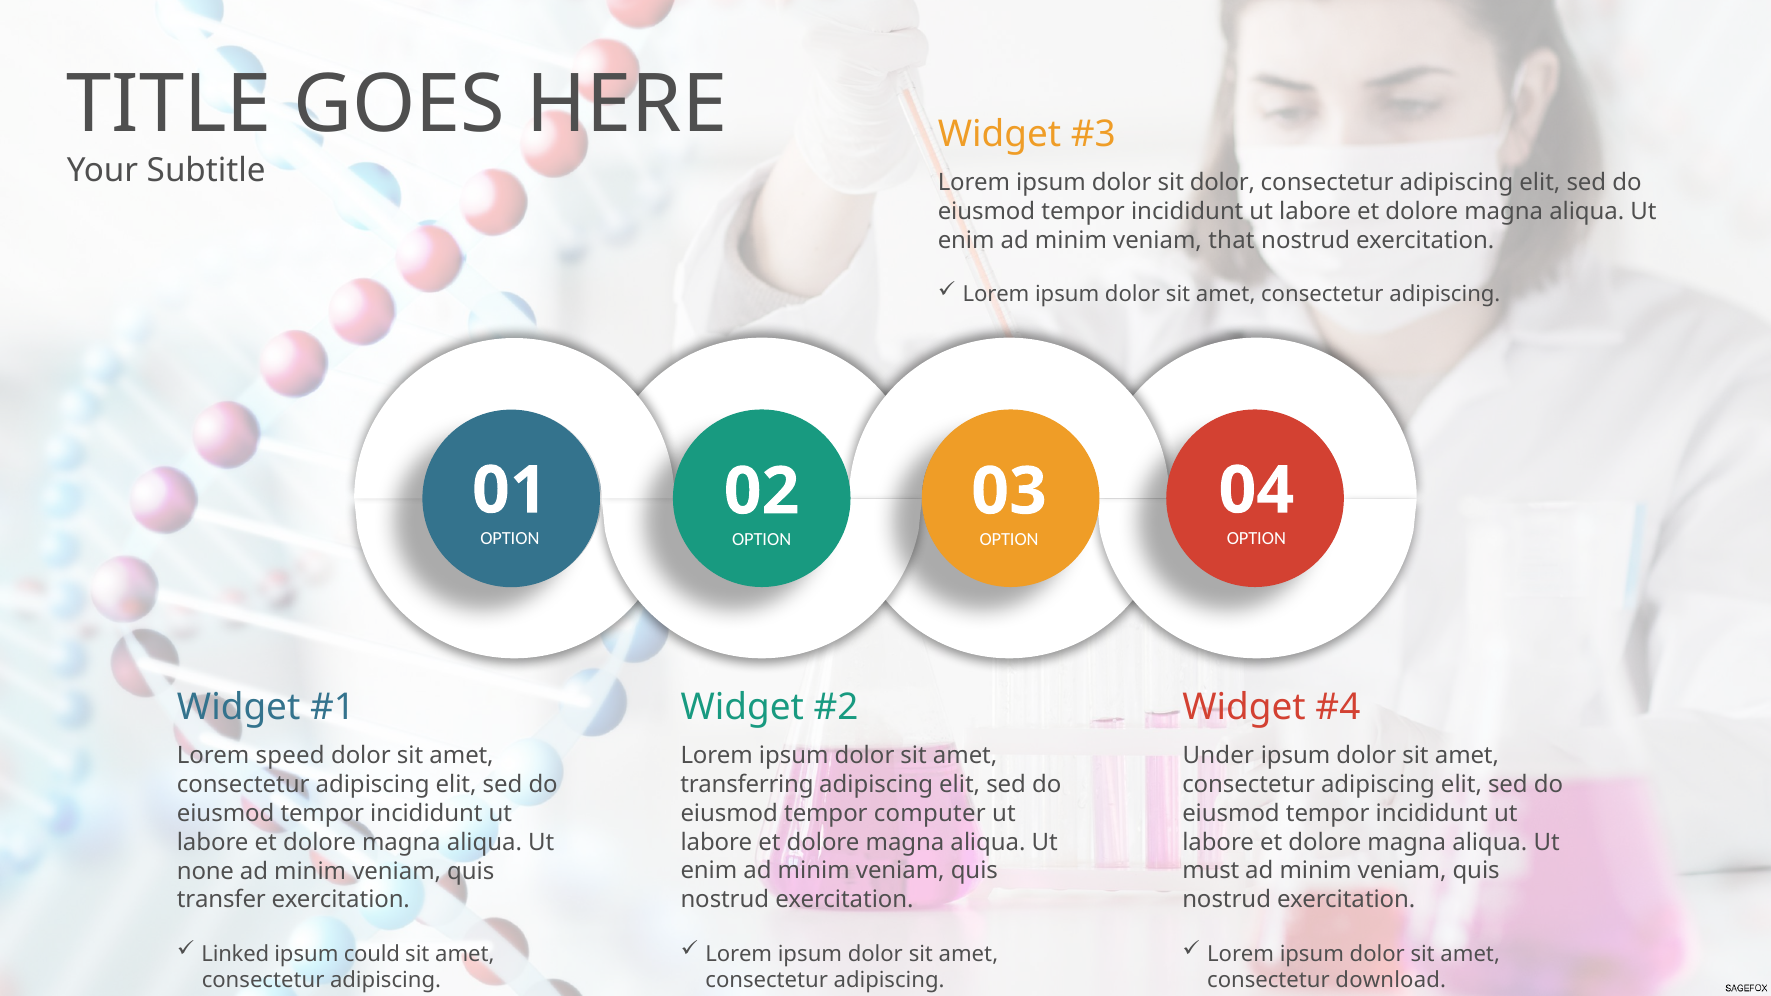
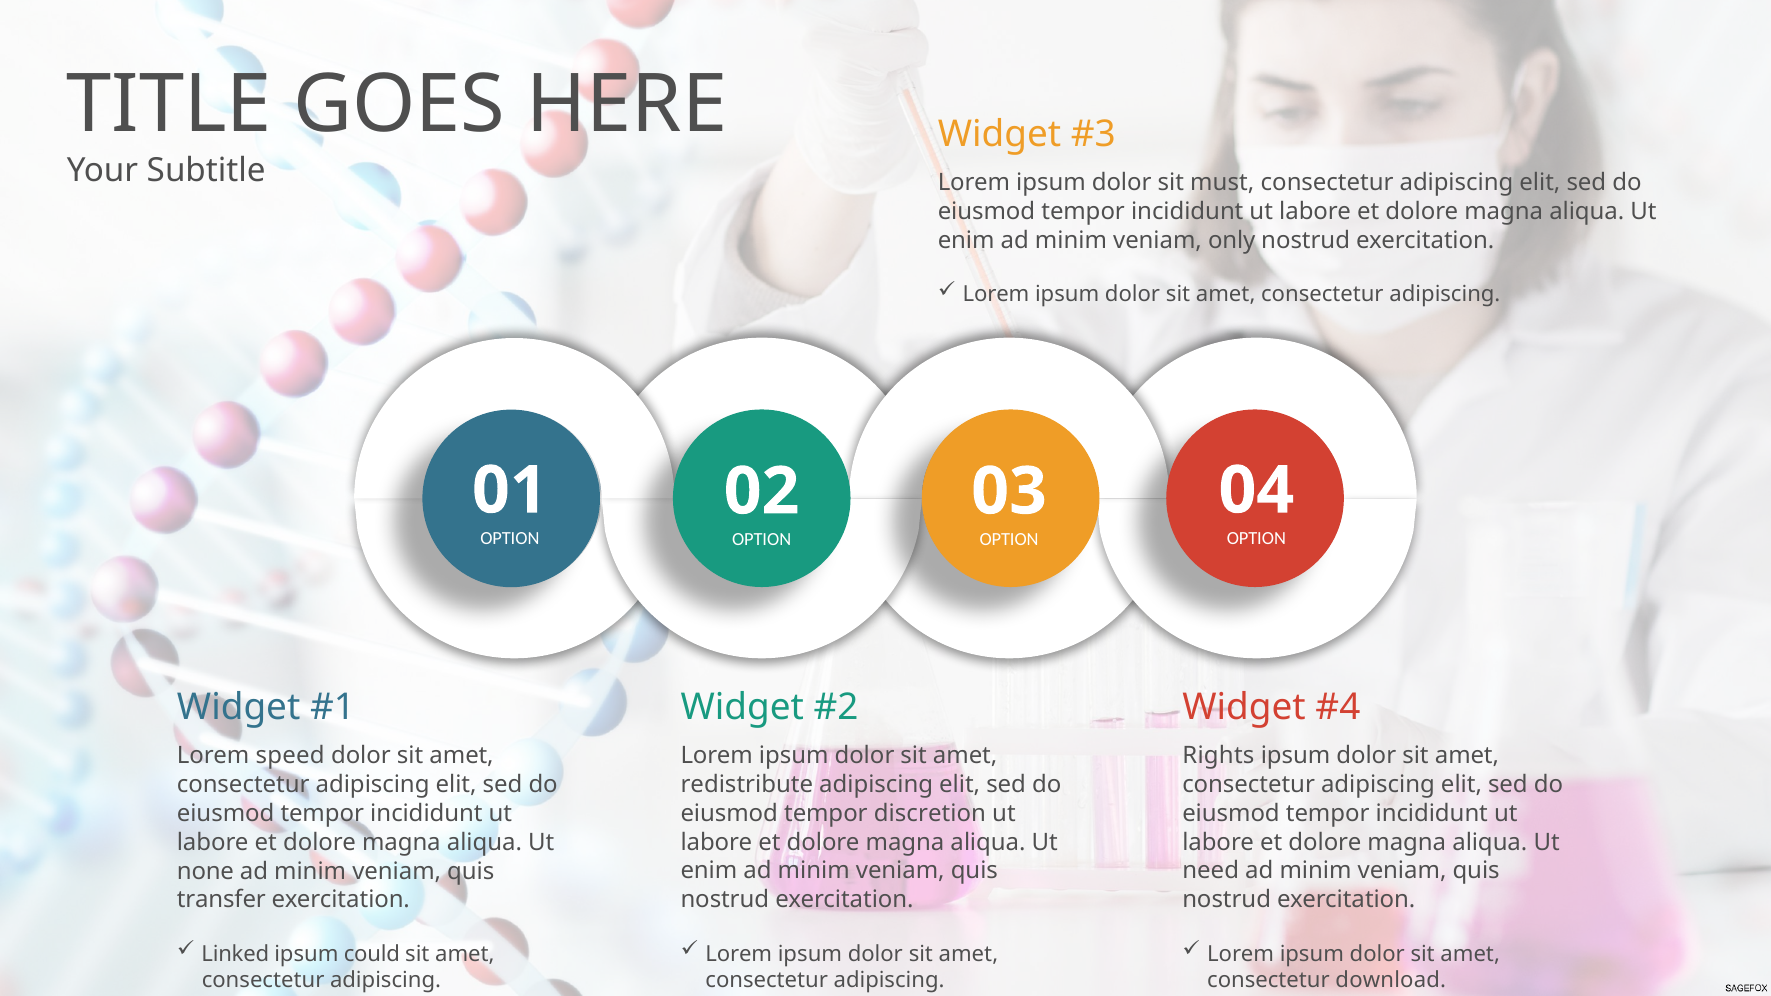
sit dolor: dolor -> must (1222, 183)
that: that -> only (1232, 240)
Under: Under -> Rights (1218, 756)
transferring: transferring -> redistribute (747, 785)
computer: computer -> discretion (930, 813)
must: must -> need (1211, 871)
